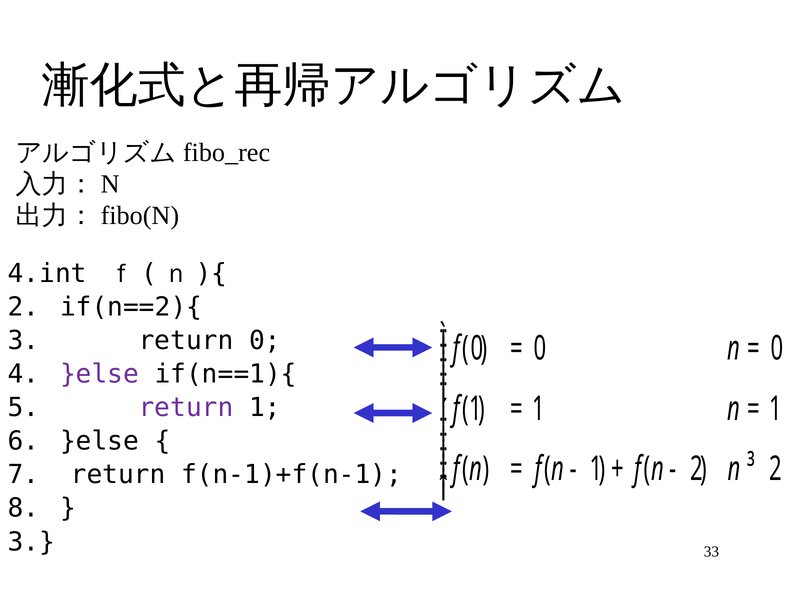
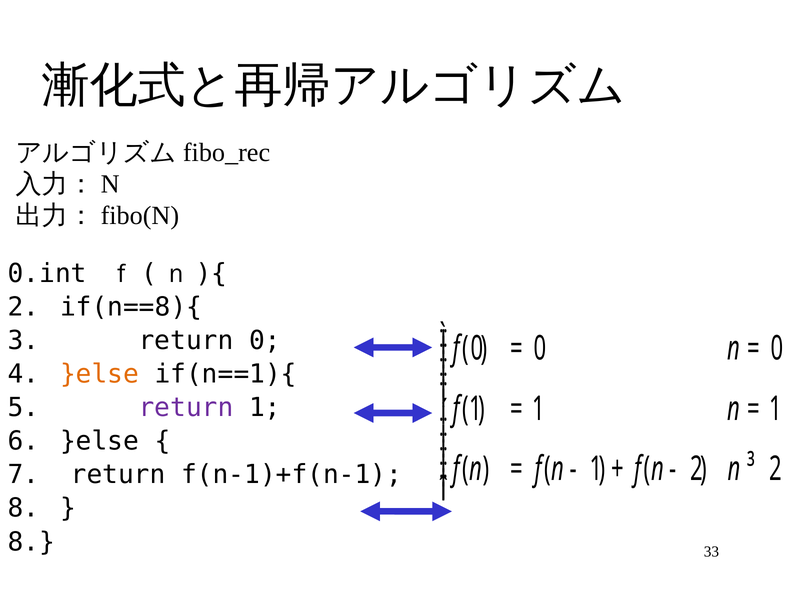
4.int: 4.int -> 0.int (47, 273)
if(n==2){: if(n==2){ -> if(n==8){ (131, 307)
}else colour: purple -> orange (100, 374)
3: 3 -> 8 (31, 541)
